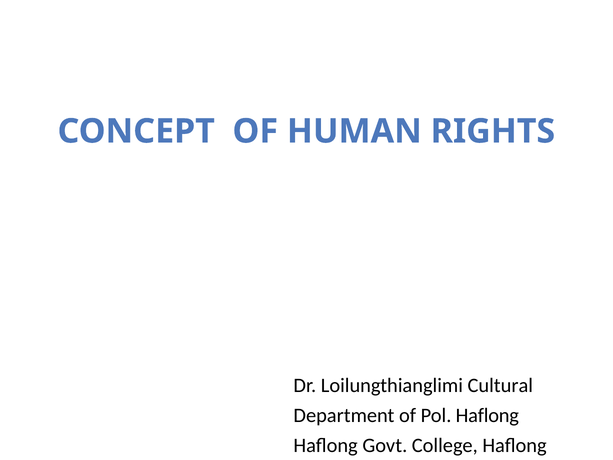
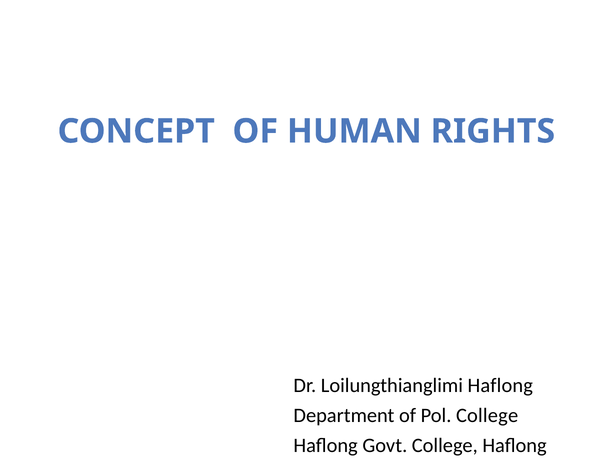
Loilungthianglimi Cultural: Cultural -> Haflong (500, 386)
Pol Haflong: Haflong -> College (487, 416)
